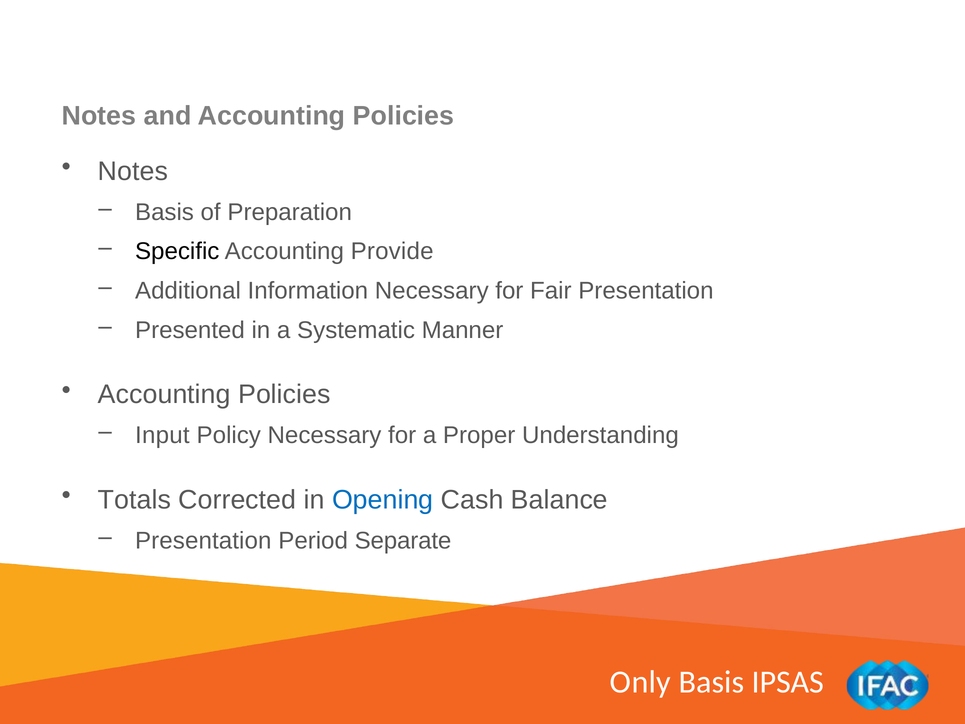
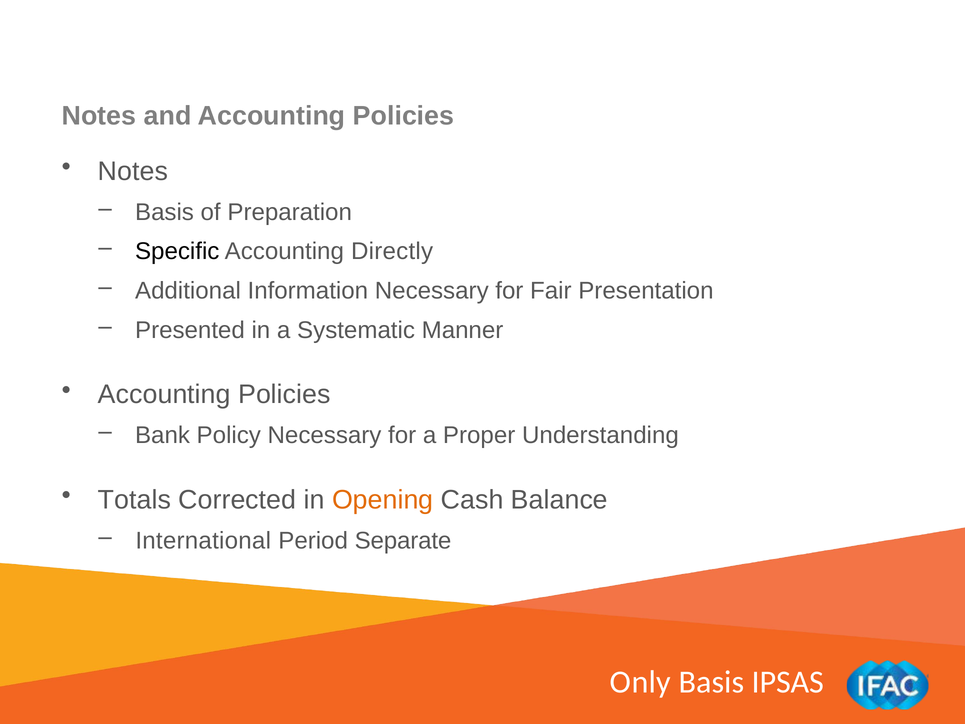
Provide: Provide -> Directly (392, 251)
Input: Input -> Bank (163, 435)
Opening colour: blue -> orange (383, 500)
Presentation: Presentation -> International (203, 540)
